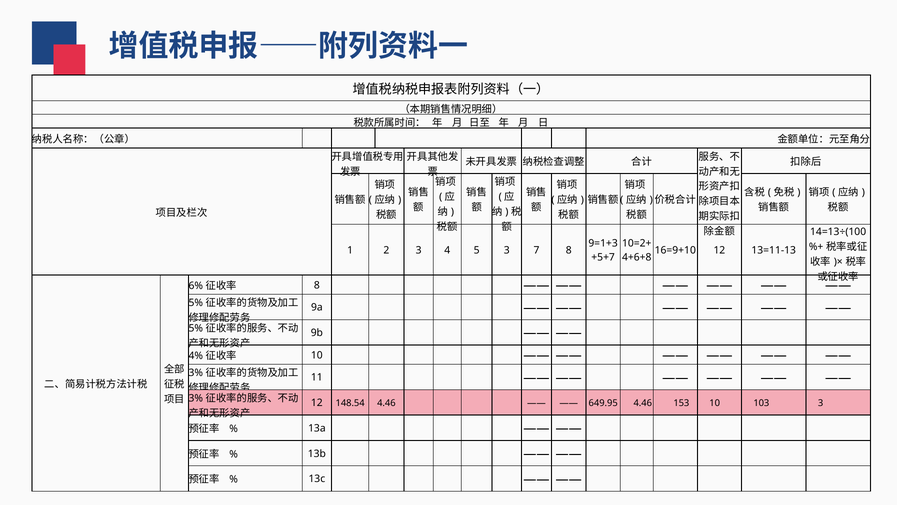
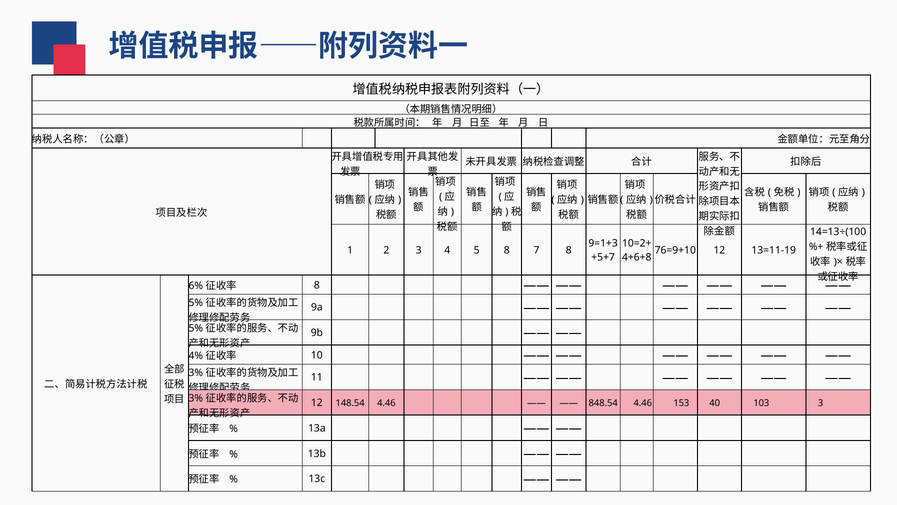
5 3: 3 -> 8 (507, 250)
16=9+10: 16=9+10 -> 76=9+10 (675, 250)
13=11-13: 13=11-13 -> 13=11-19 (774, 250)
649.95: 649.95 -> 848.54 (603, 403)
153 10: 10 -> 40 (715, 403)
